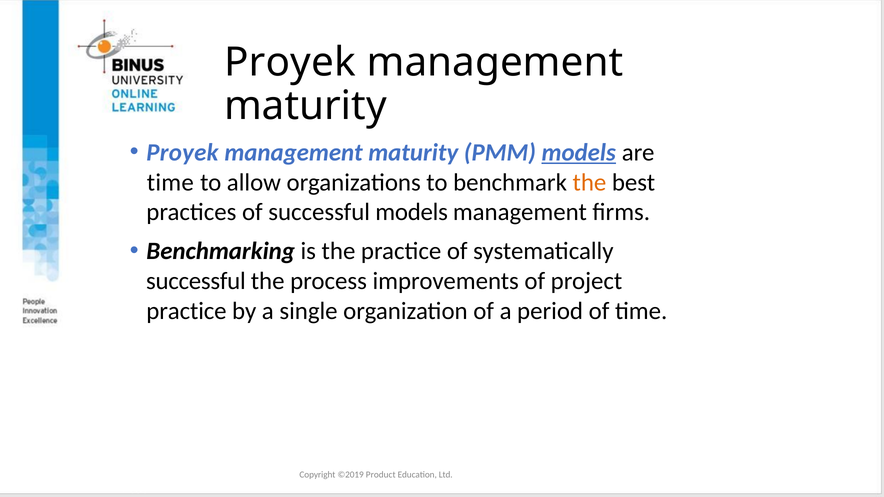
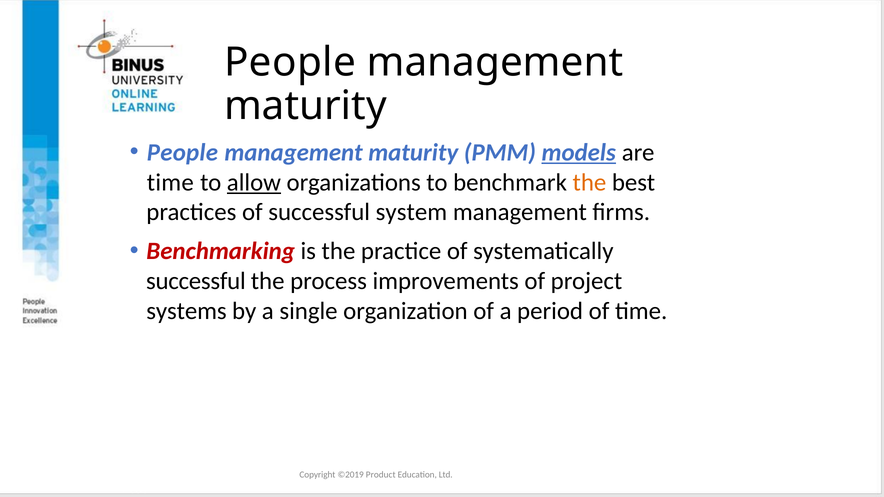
Proyek: Proyek -> People (290, 62)
Proyek: Proyek -> People (182, 153)
allow underline: none -> present (254, 182)
successful models: models -> system (411, 212)
Benchmarking colour: black -> red (221, 251)
practice: practice -> systems (186, 311)
